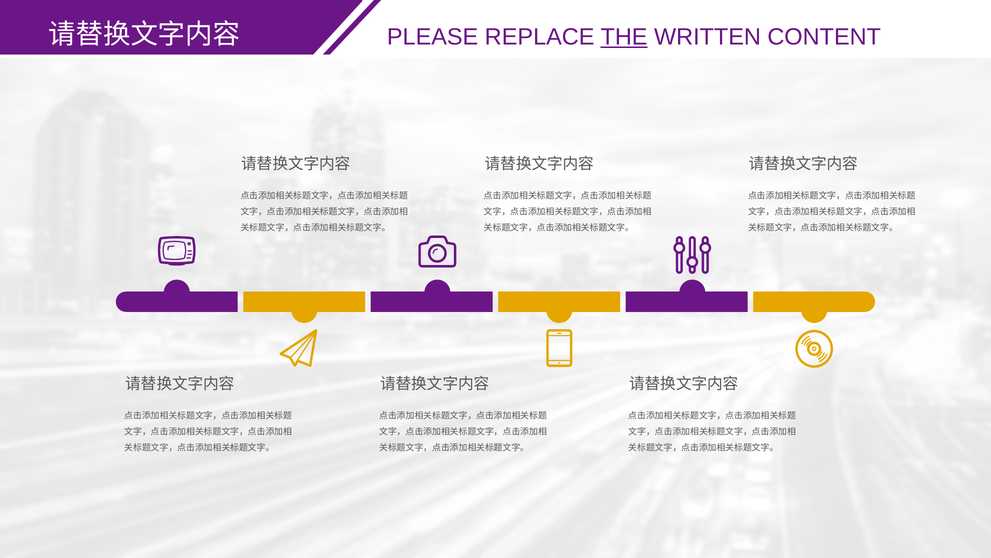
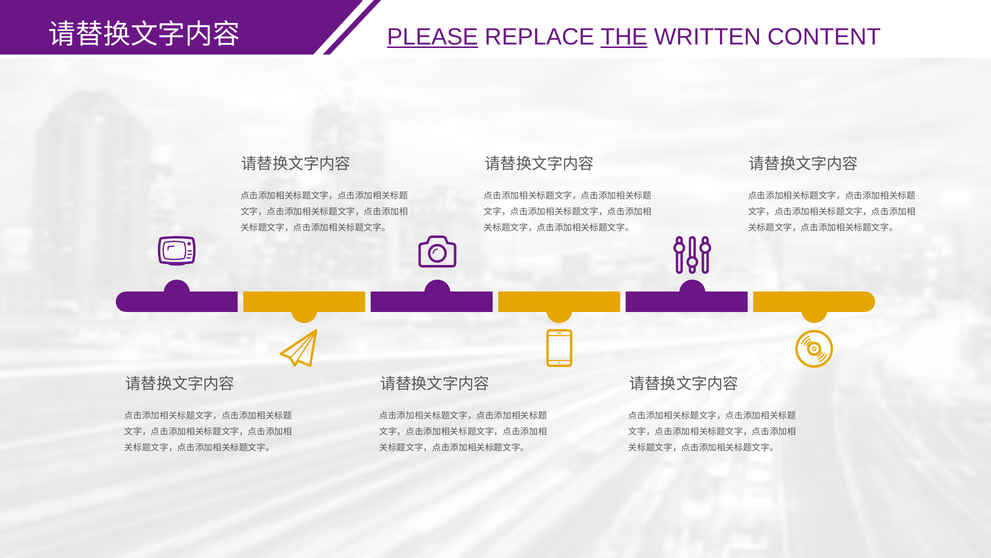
PLEASE underline: none -> present (433, 37)
